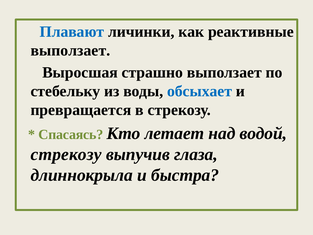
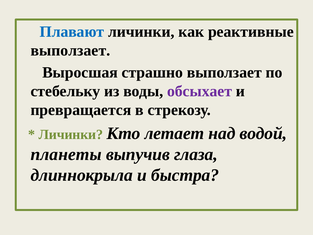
обсыхает colour: blue -> purple (200, 91)
Спасаясь: Спасаясь -> Личинки (71, 134)
стрекозу: стрекозу -> планеты (66, 154)
